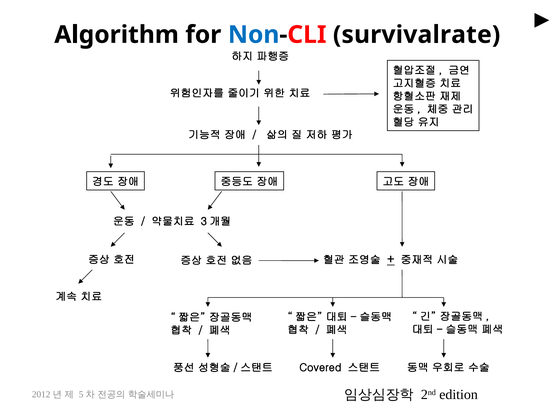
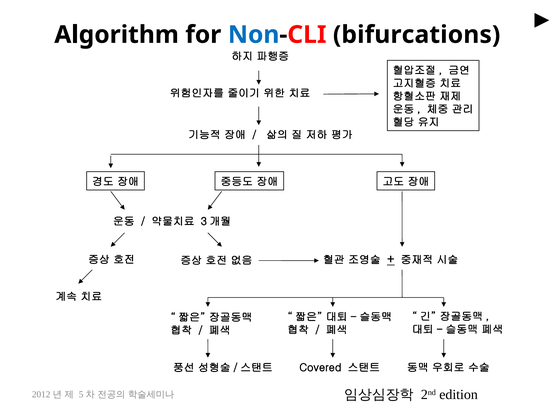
survivalrate: survivalrate -> bifurcations (417, 35)
